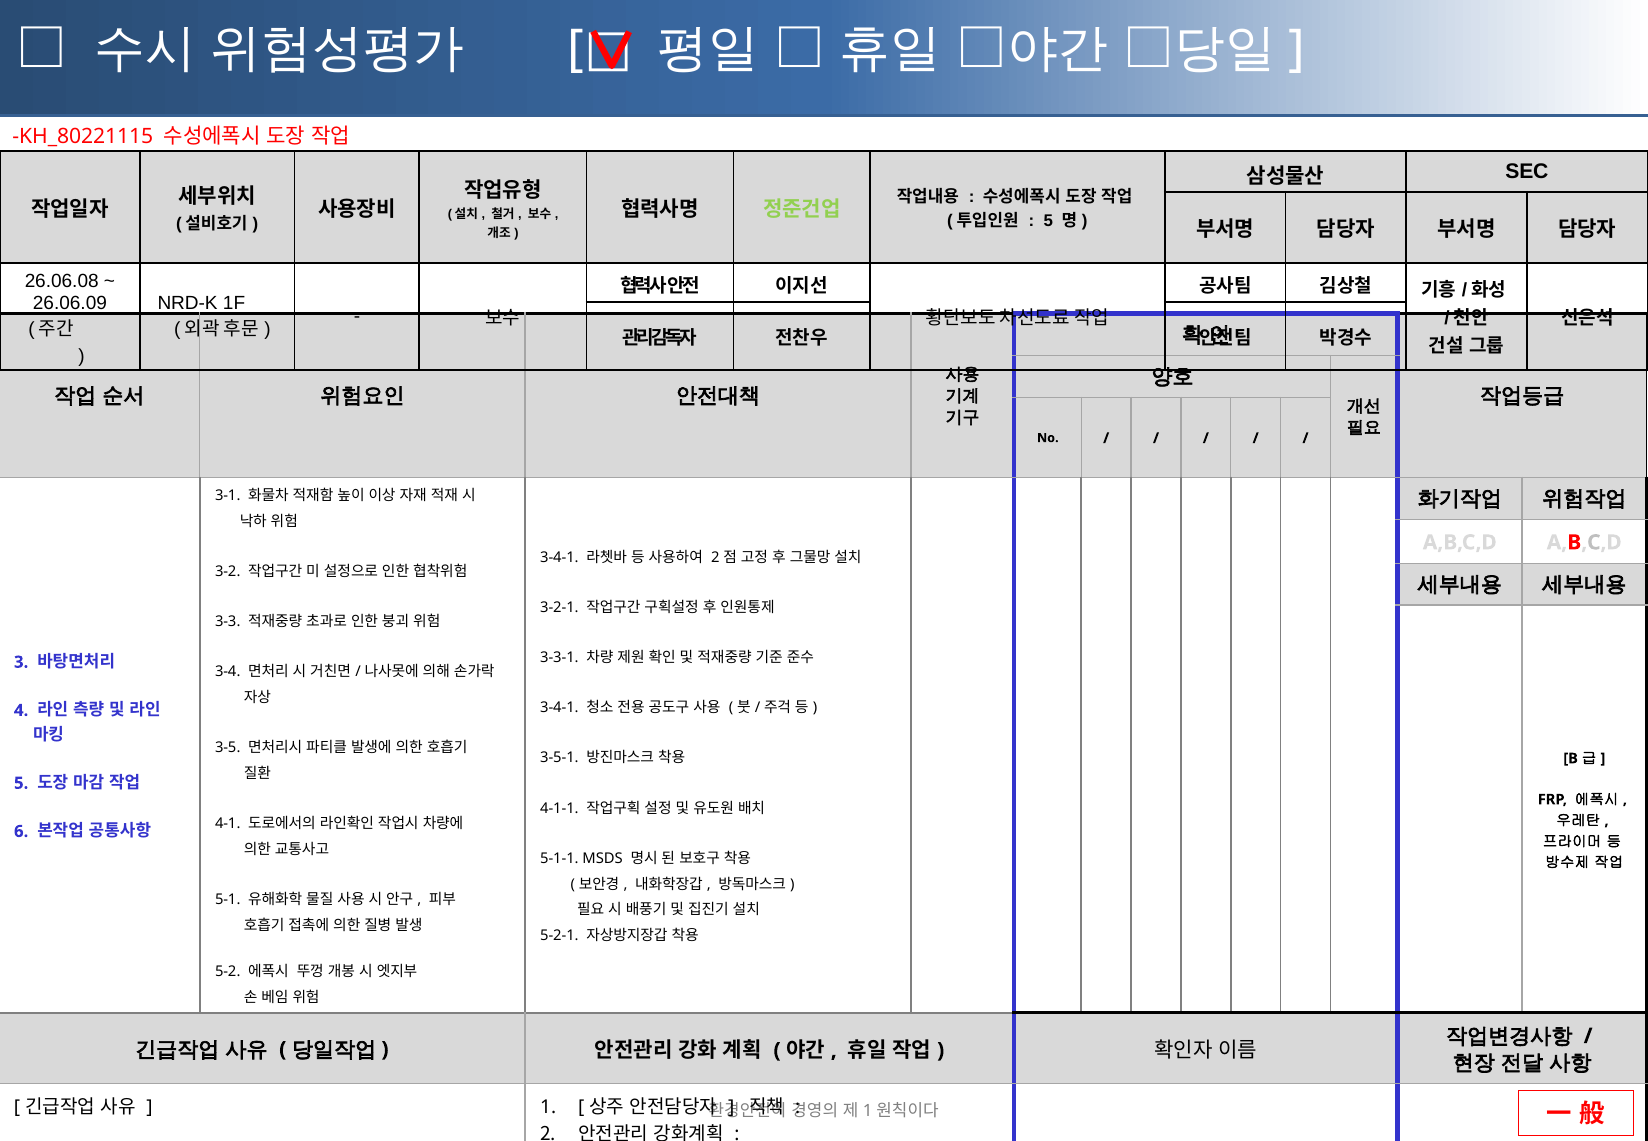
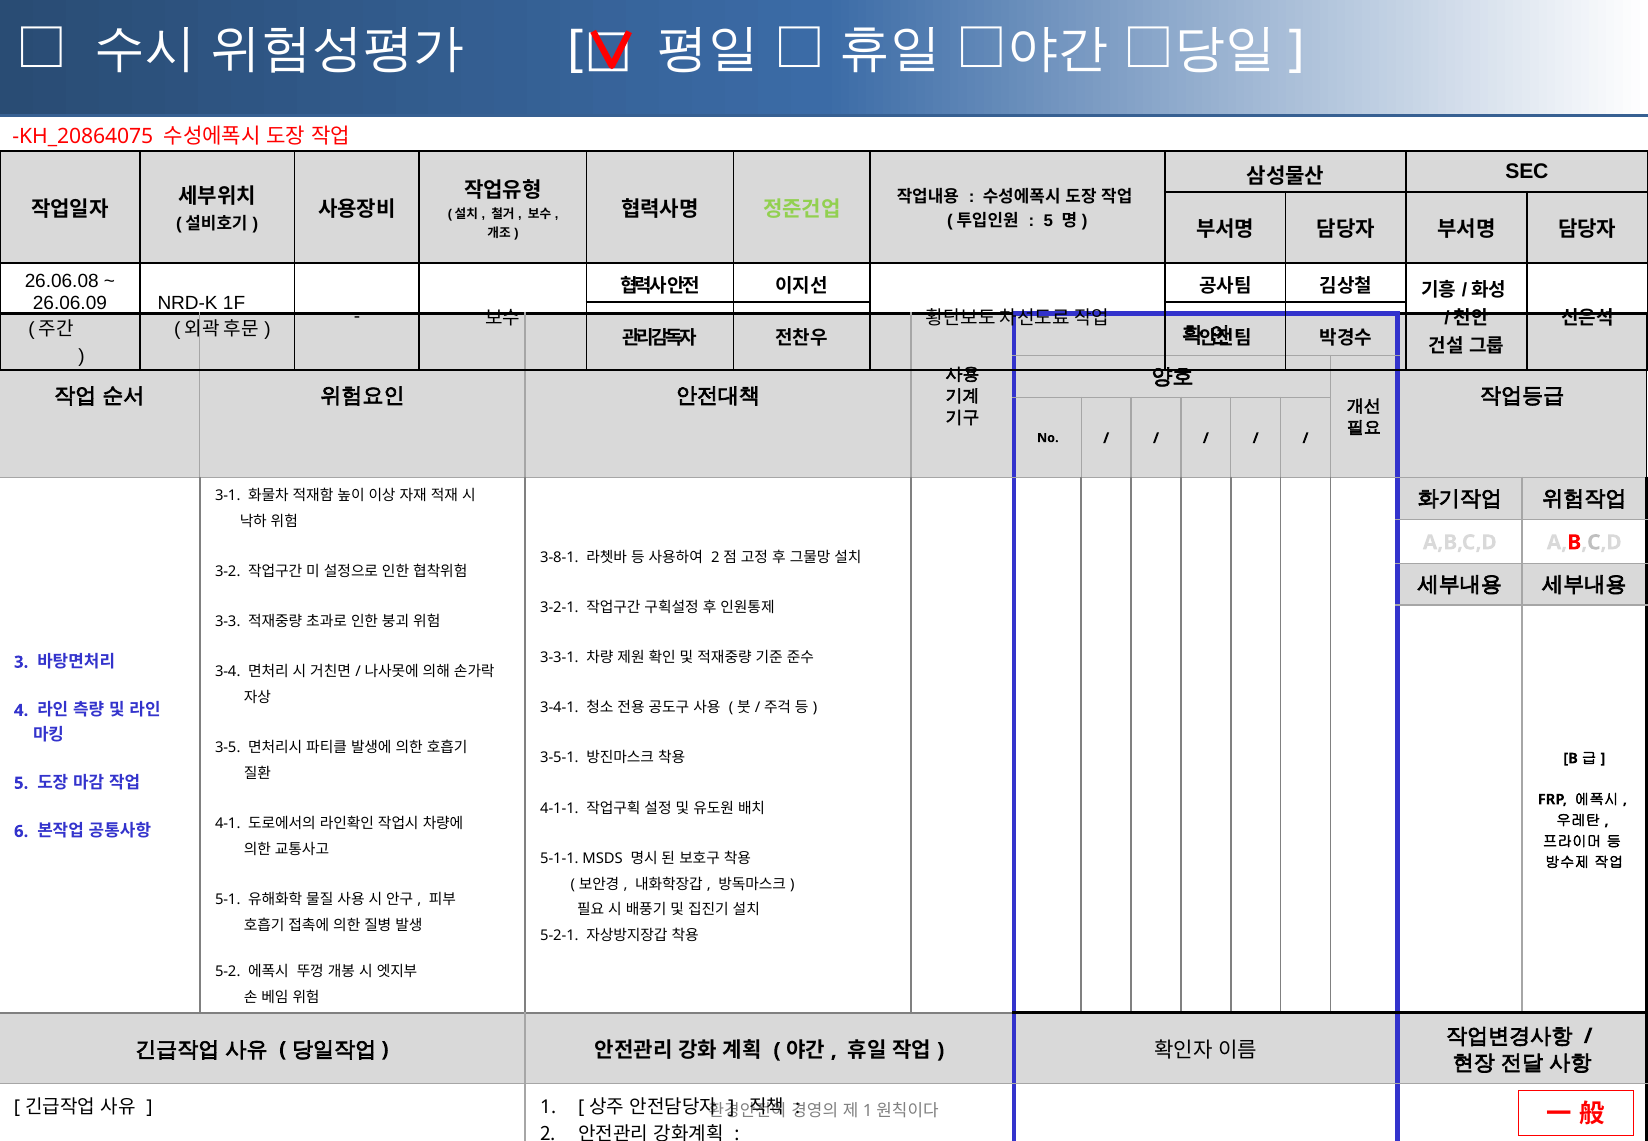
KH_80221115: KH_80221115 -> KH_20864075 (83, 137)
3-4-1: 3-4-1 -> 3-8-1 (559, 557)
